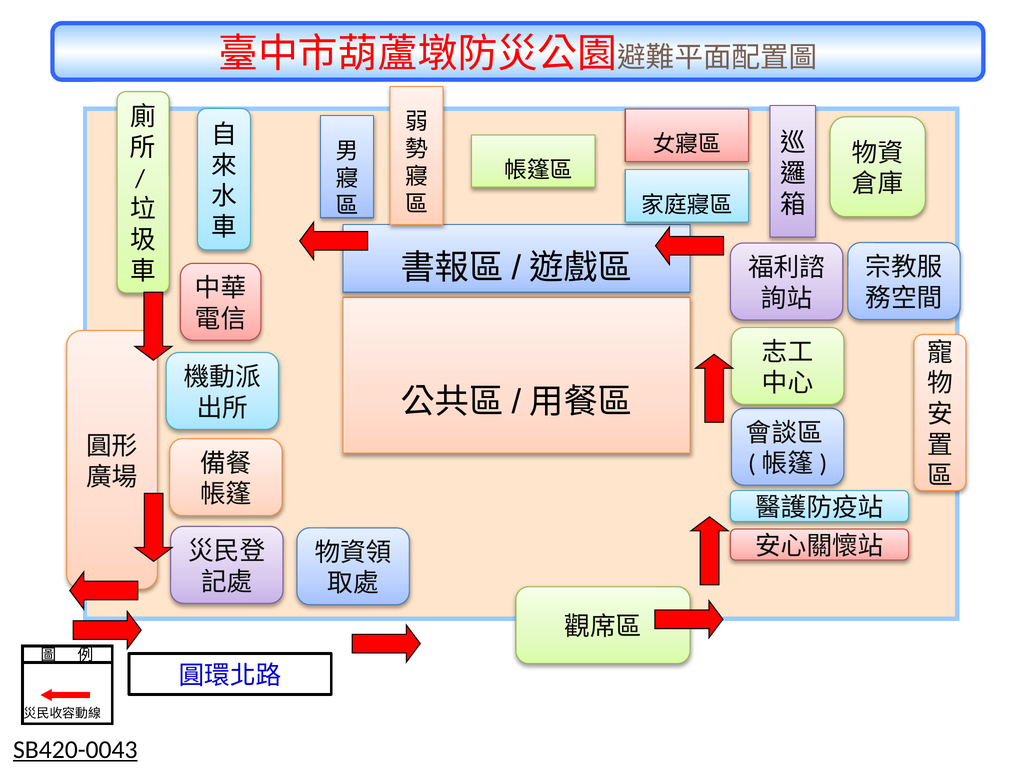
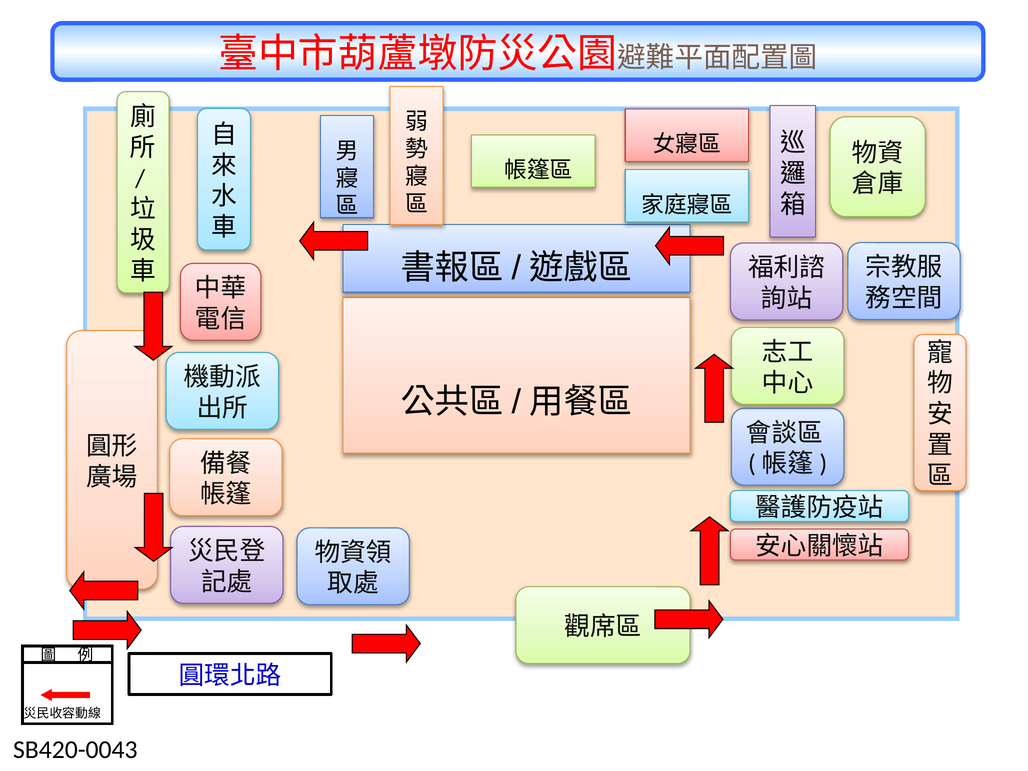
SB420-0043 underline: present -> none (75, 750)
